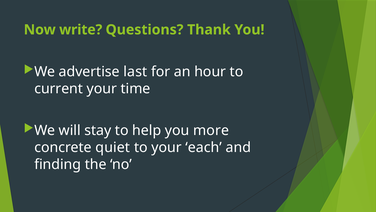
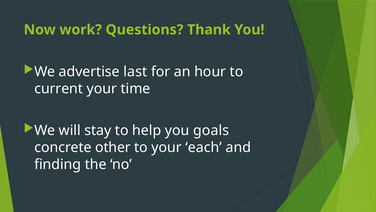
write: write -> work (81, 30)
more: more -> goals (211, 130)
quiet: quiet -> other (113, 147)
